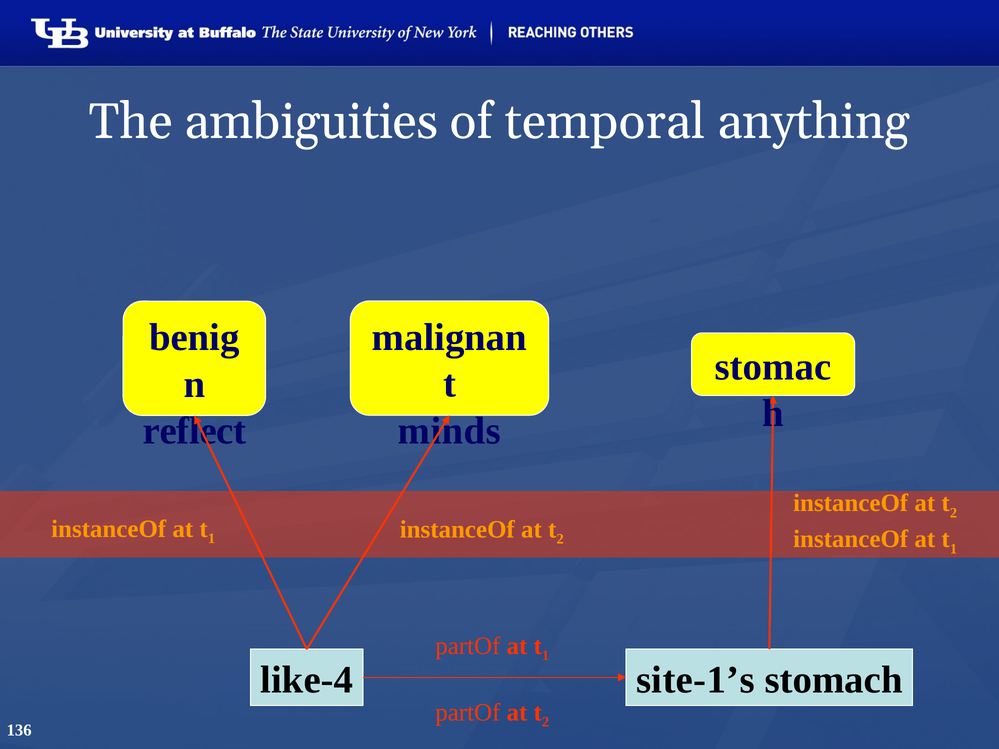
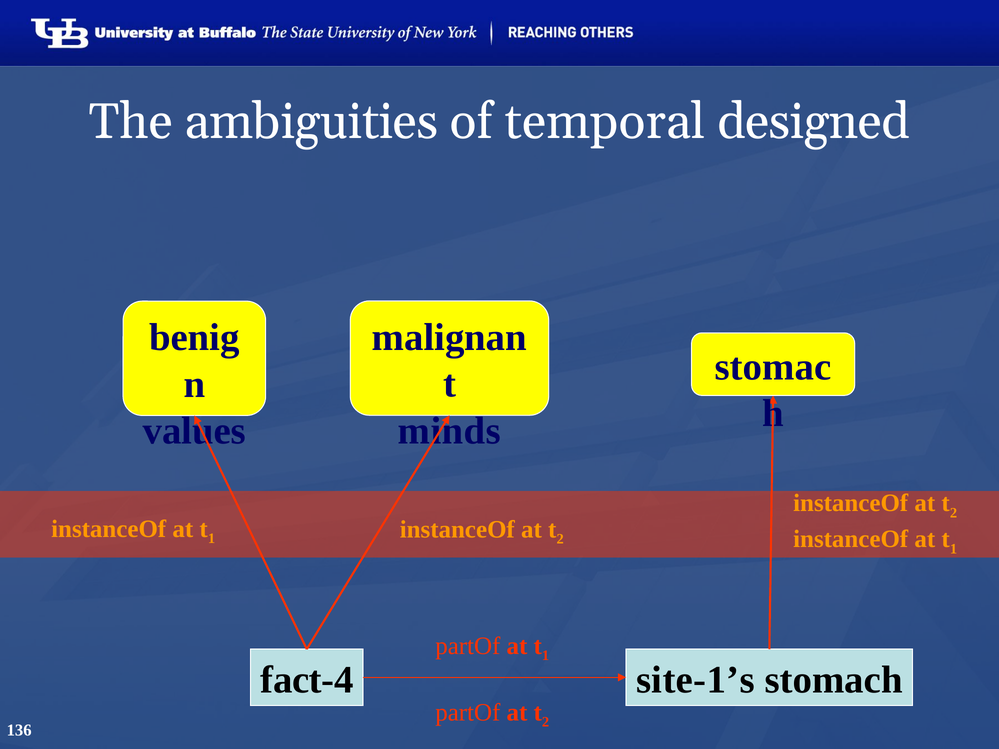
anything: anything -> designed (814, 122)
reflect: reflect -> values (194, 431)
like-4: like-4 -> fact-4 (307, 680)
